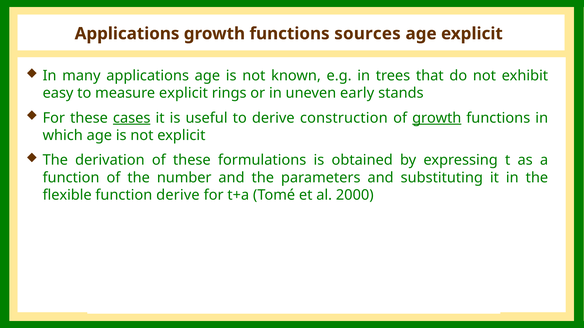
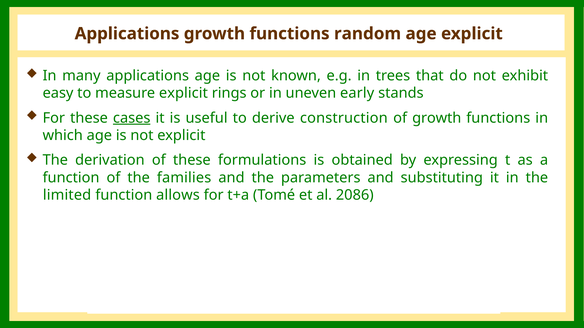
sources: sources -> random (368, 34)
growth underline: present -> none (437, 118)
number: number -> families (184, 178)
flexible: flexible -> limited (67, 195)
function derive: derive -> allows (178, 195)
2000: 2000 -> 2086 (355, 195)
